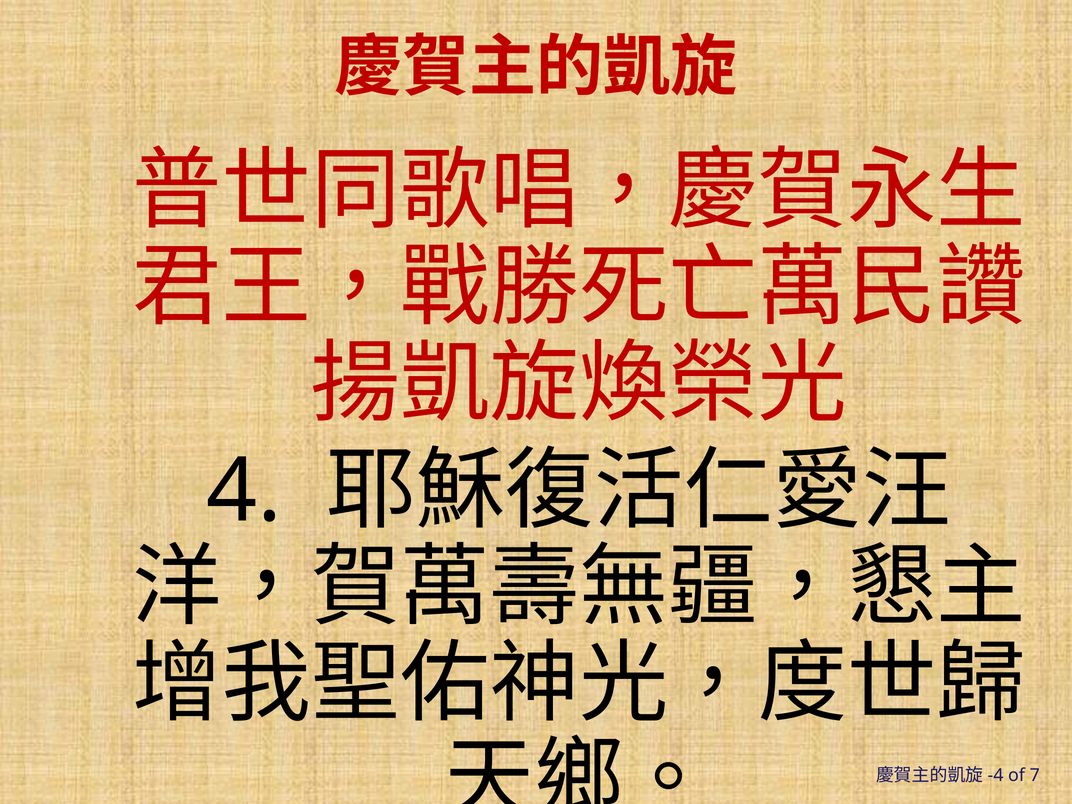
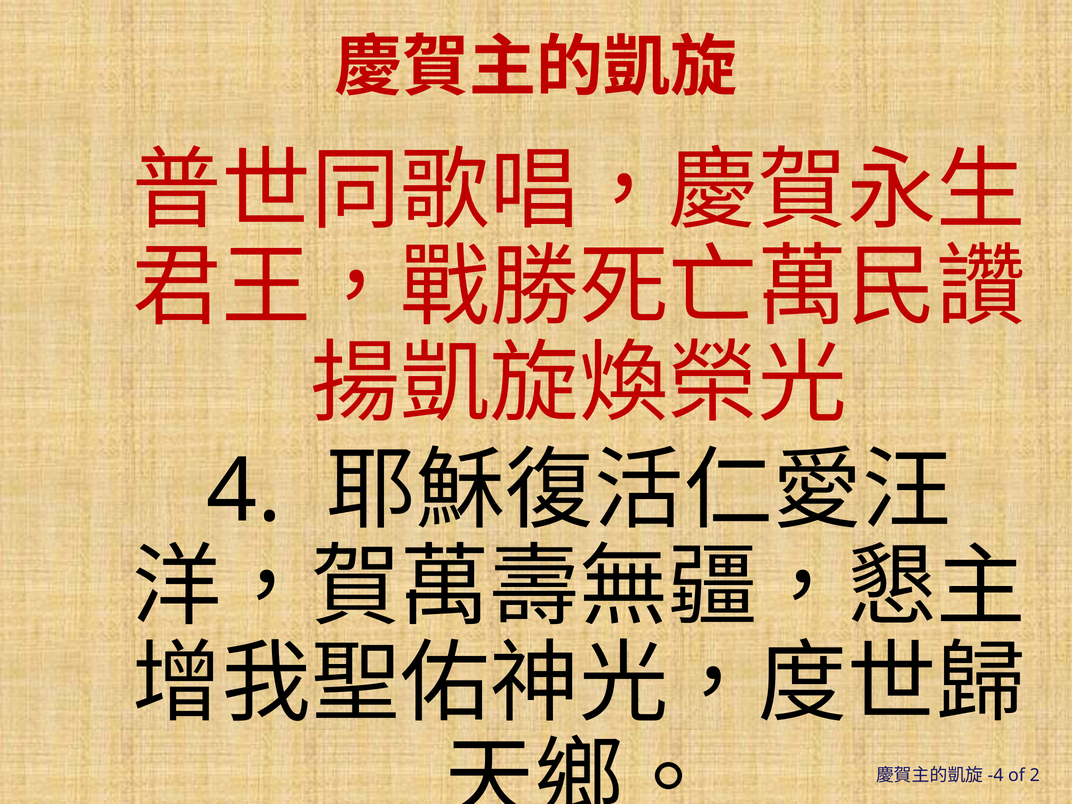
7: 7 -> 2 (1035, 775)
